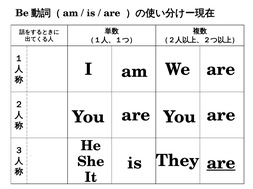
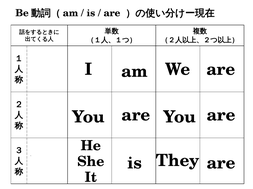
are underline: present -> none (221, 164)
